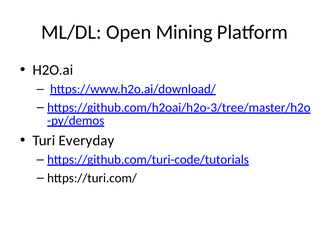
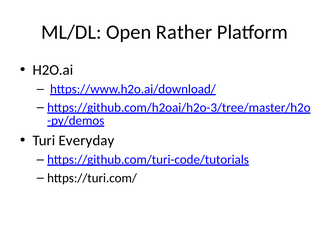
Mining: Mining -> Rather (184, 32)
